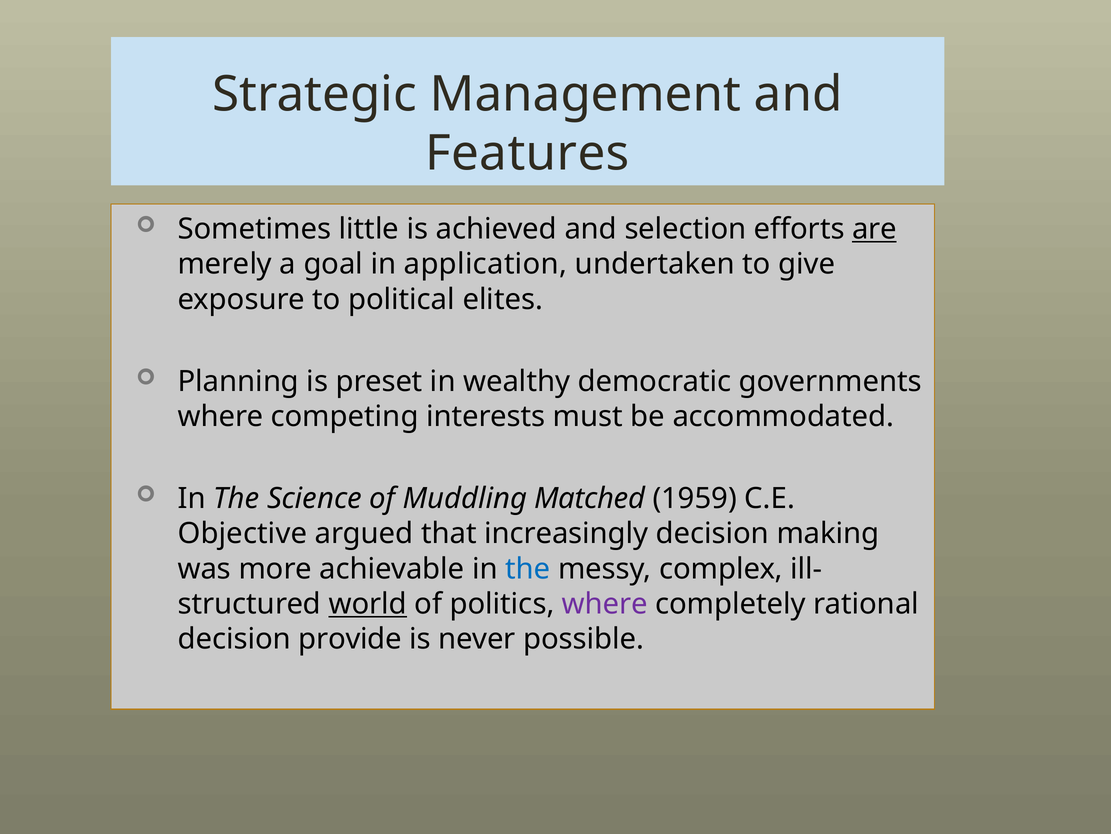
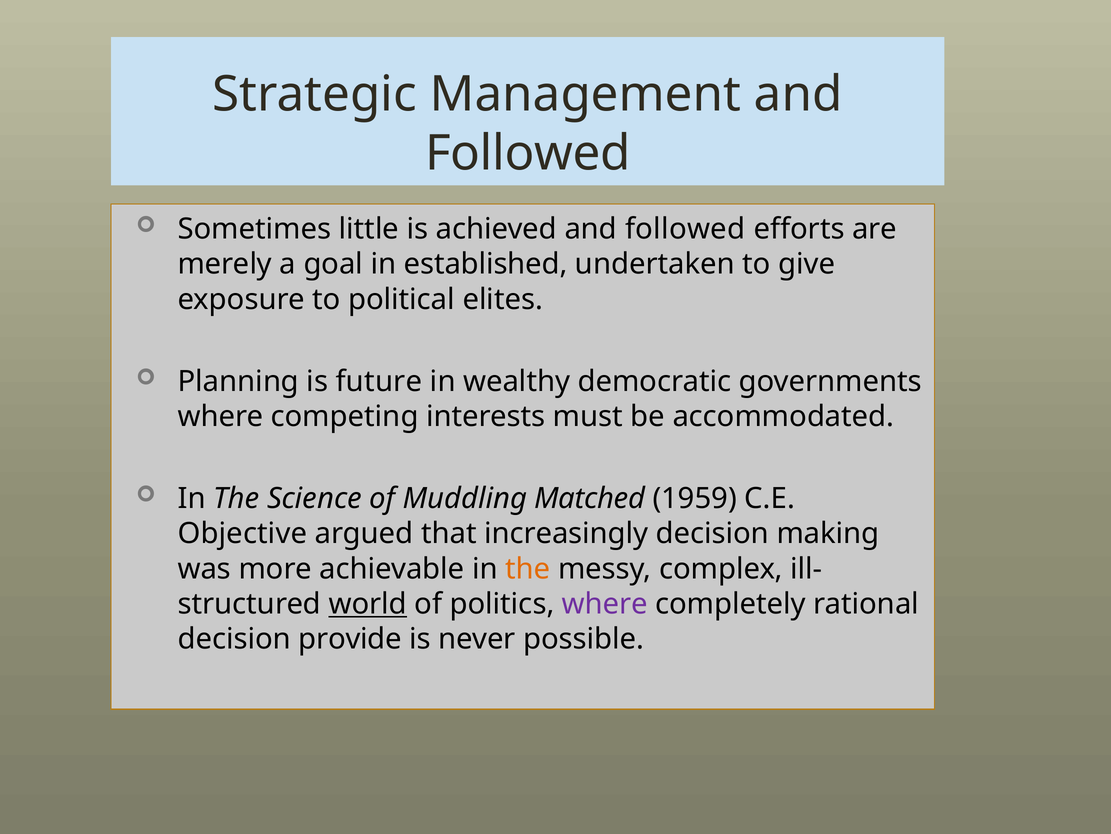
Features: Features -> Followed (528, 153)
achieved and selection: selection -> followed (685, 229)
are underline: present -> none (874, 229)
application: application -> established (486, 264)
preset: preset -> future (379, 381)
the colour: blue -> orange (528, 568)
